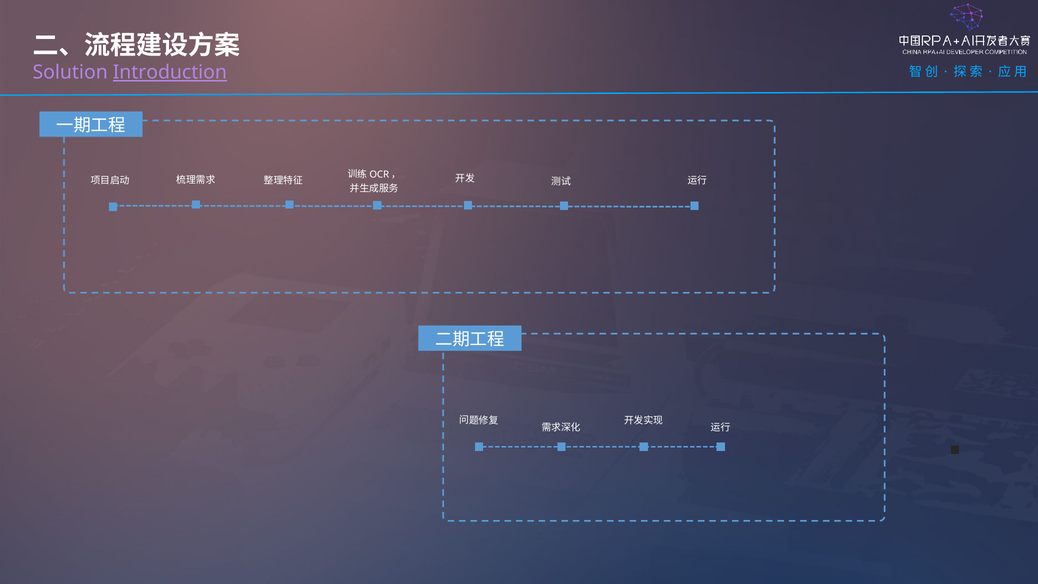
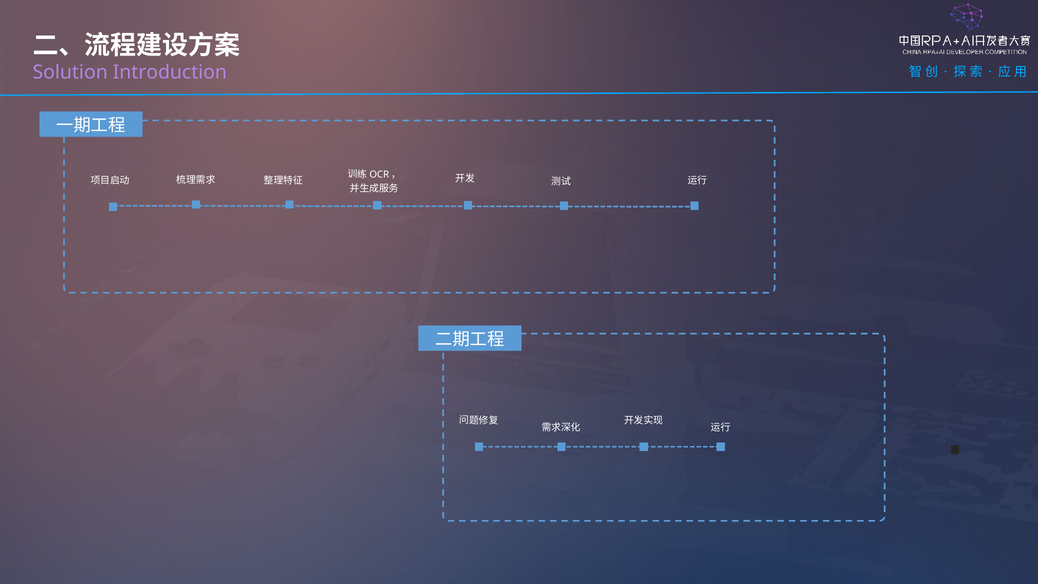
Introduction underline: present -> none (170, 72)
